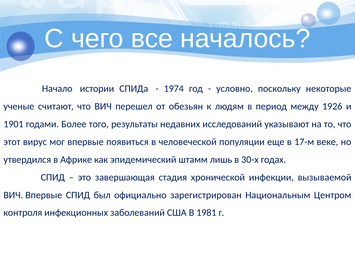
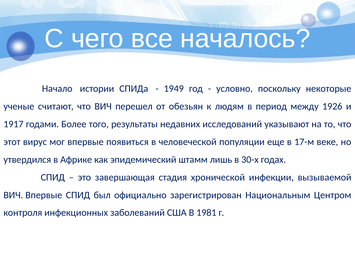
1974: 1974 -> 1949 (174, 89)
1901: 1901 -> 1917 (13, 124)
